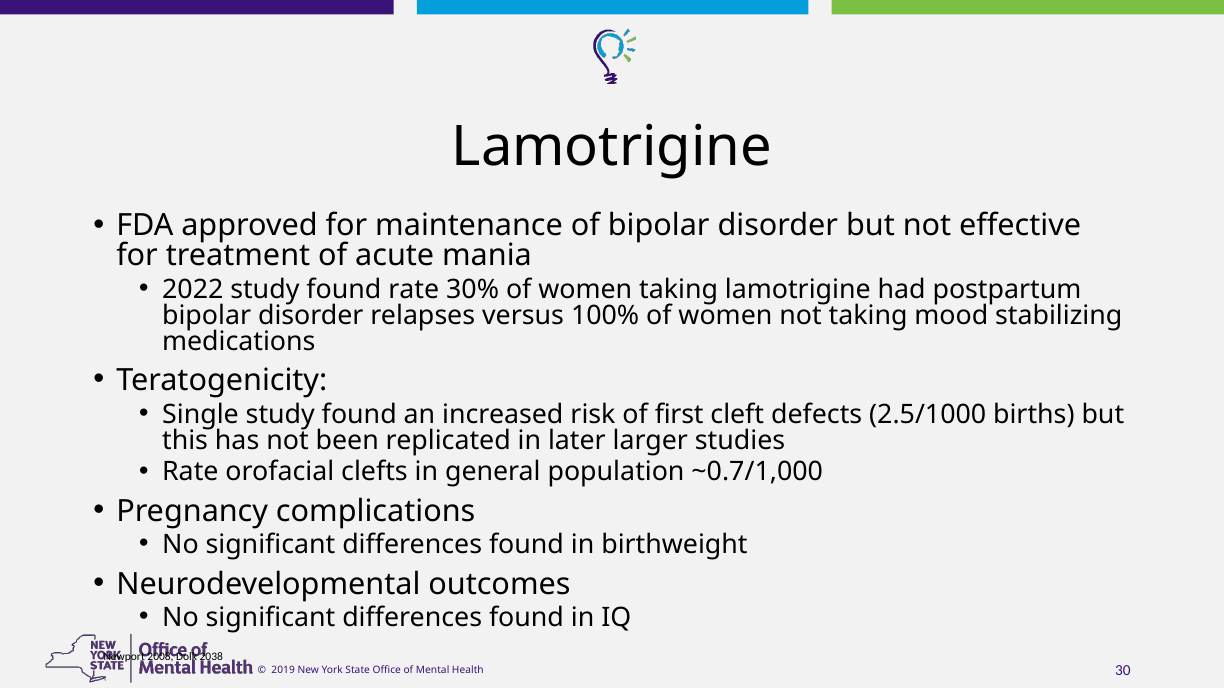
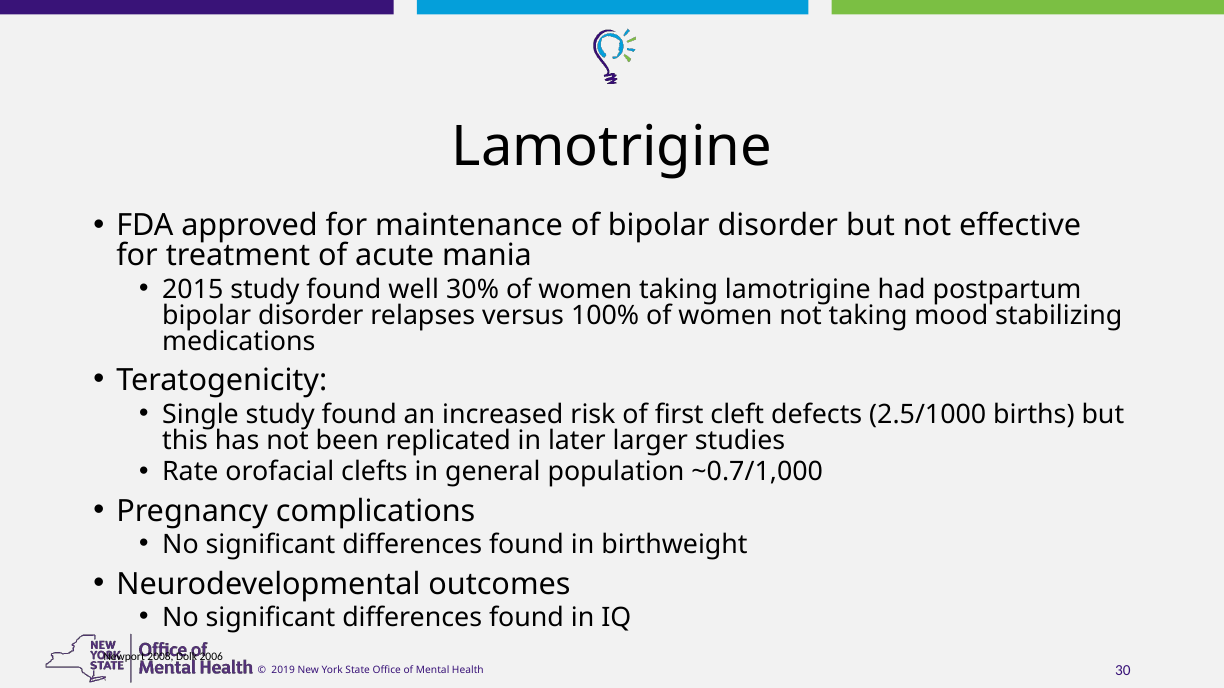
2022: 2022 -> 2015 (193, 290)
found rate: rate -> well (414, 290)
2038: 2038 -> 2006 (211, 657)
